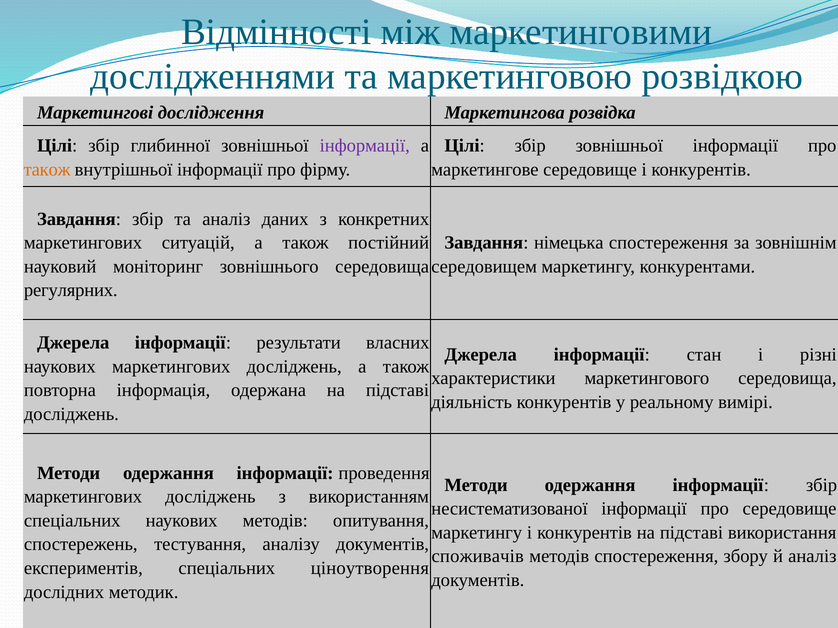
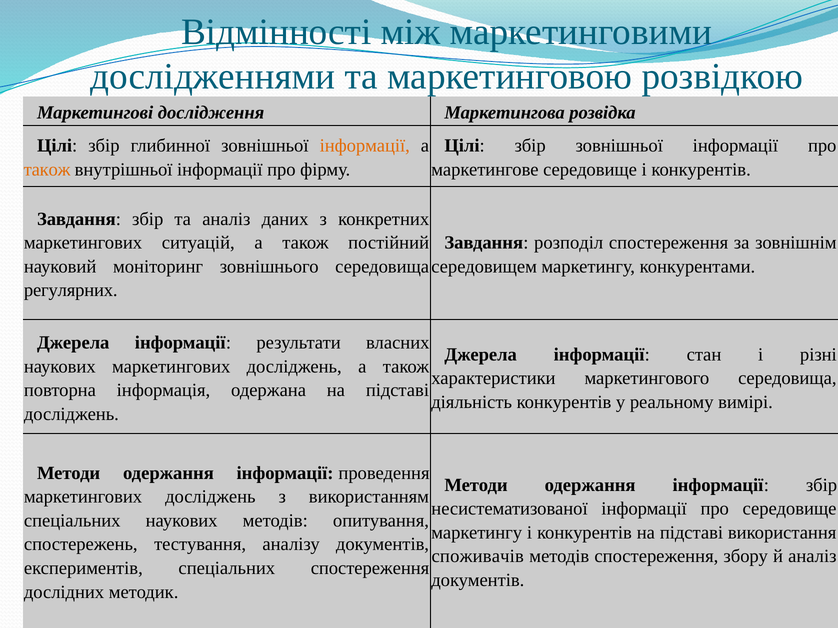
інформації colour: purple -> orange (365, 146)
німецька: німецька -> розподіл (569, 243)
спеціальних ціноутворення: ціноутворення -> спостереження (370, 569)
